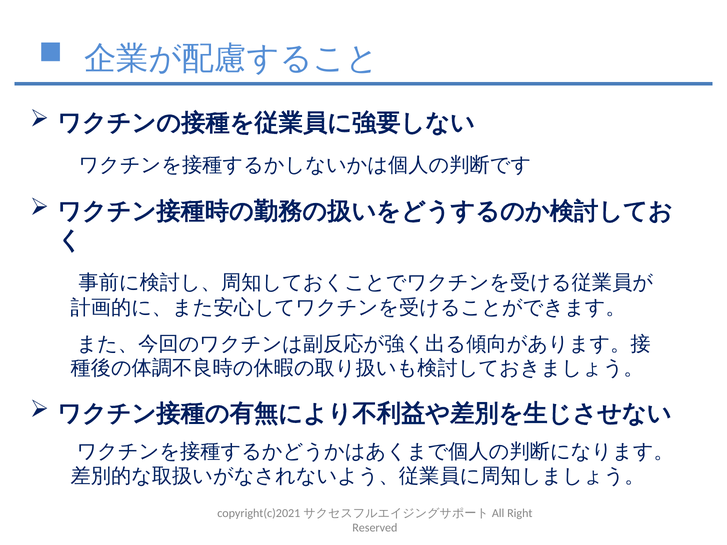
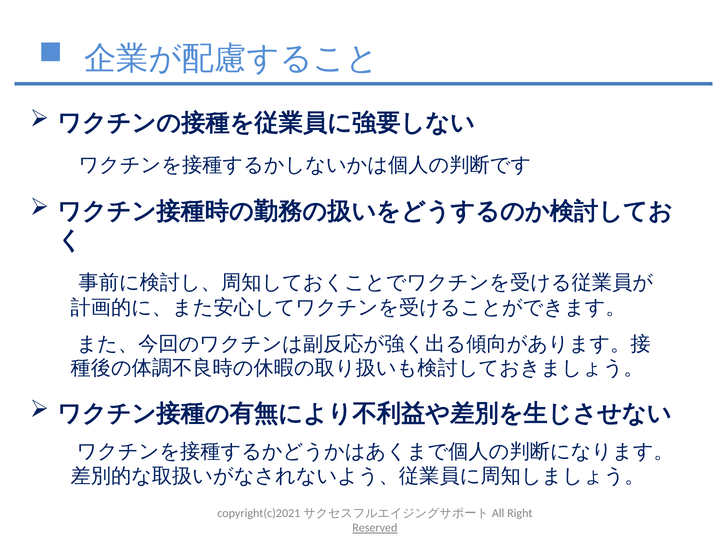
Reserved underline: none -> present (375, 528)
